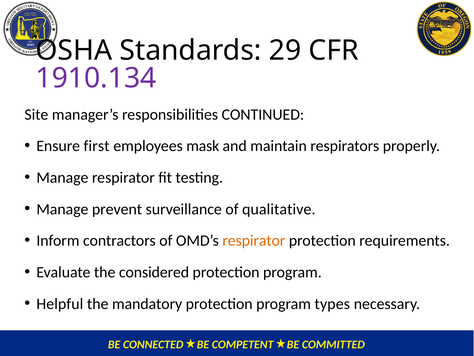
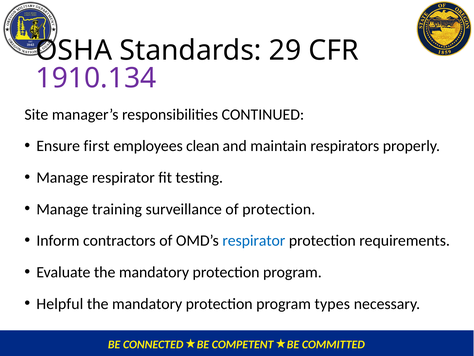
mask: mask -> clean (203, 146)
prevent: prevent -> training (117, 209)
of qualitative: qualitative -> protection (279, 209)
respirator colour: orange -> blue (254, 240)
Evaluate the considered: considered -> mandatory (154, 272)
